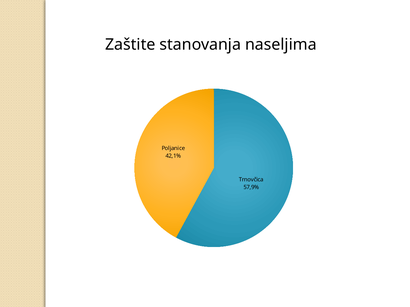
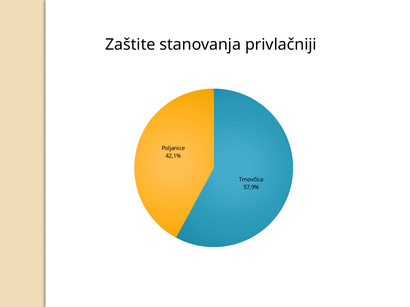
naseljima: naseljima -> privlačniji (281, 45)
